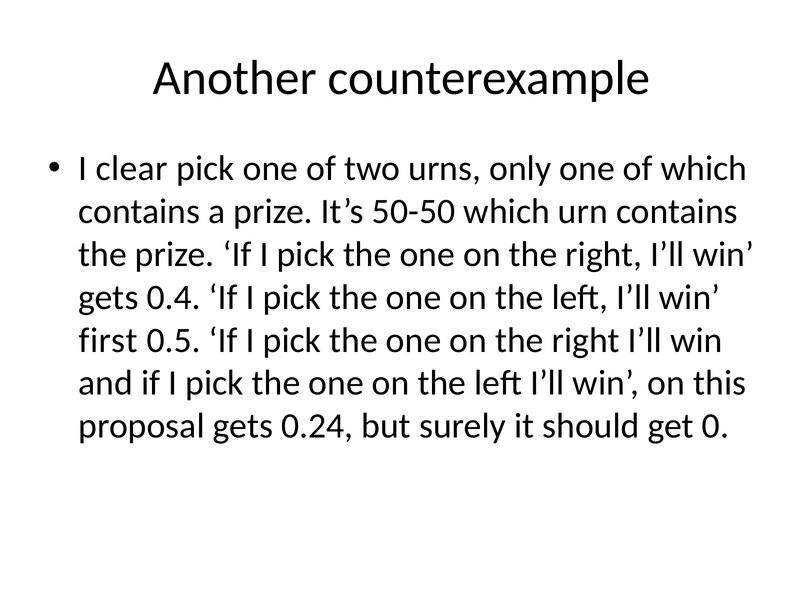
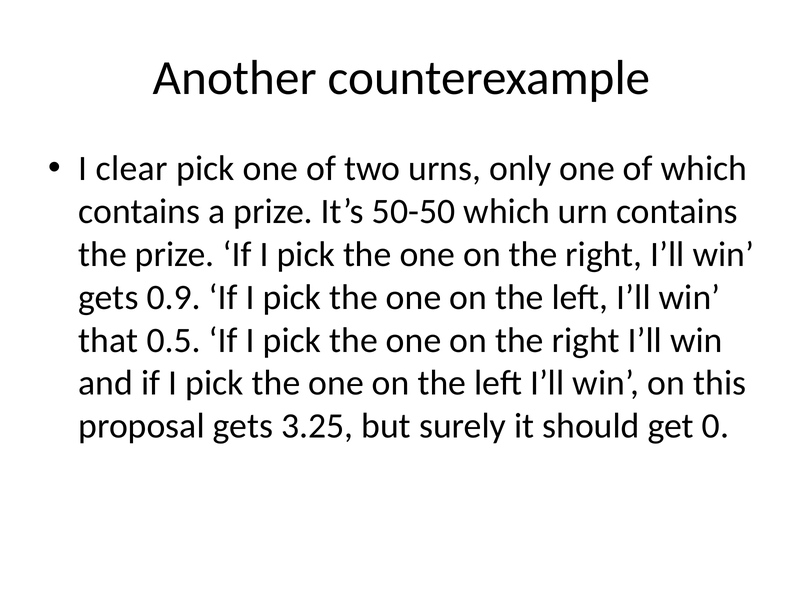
0.4: 0.4 -> 0.9 (174, 297)
first: first -> that (108, 340)
0.24: 0.24 -> 3.25 (317, 426)
